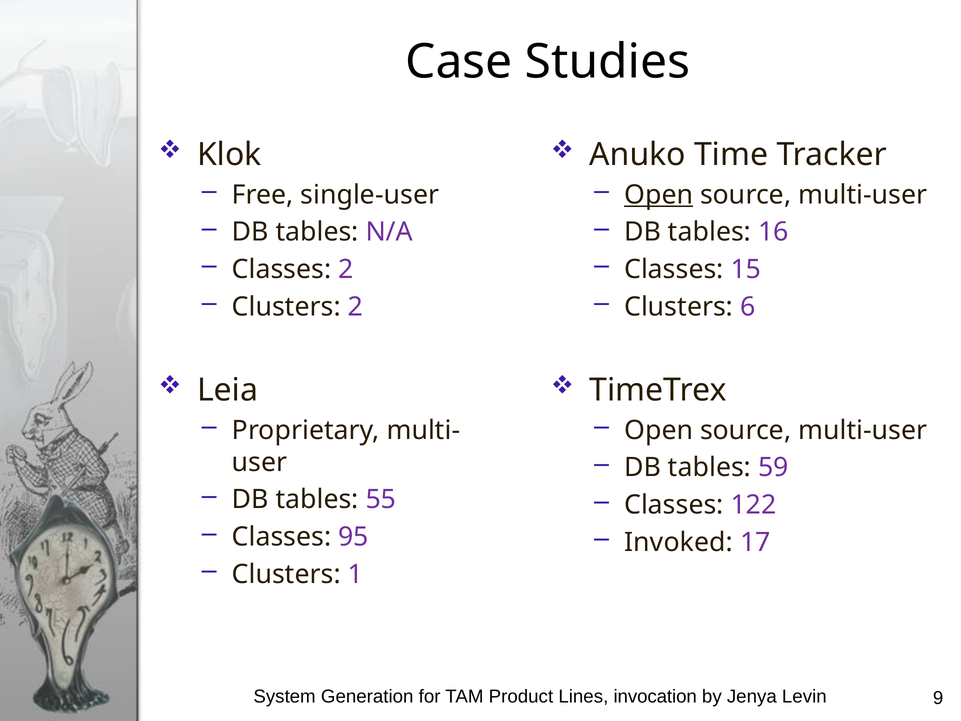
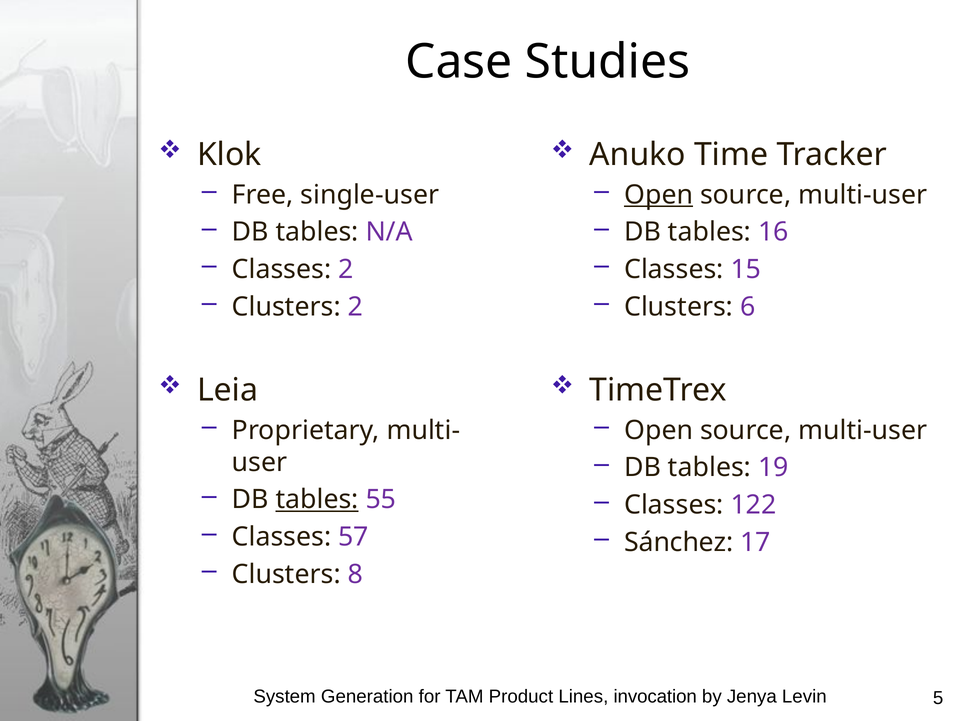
59: 59 -> 19 (773, 467)
tables underline: none -> present (317, 499)
95: 95 -> 57 (353, 537)
Invoked: Invoked -> Sánchez (679, 542)
1: 1 -> 8 (355, 574)
9: 9 -> 5 (938, 698)
